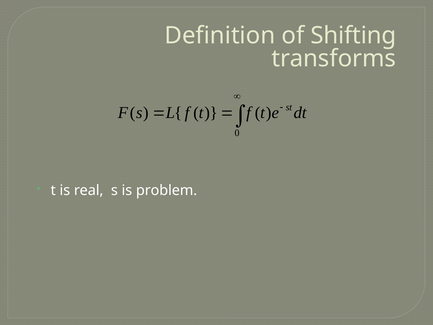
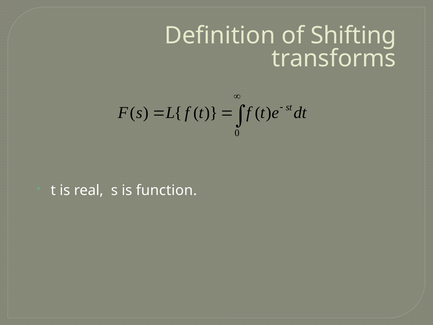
problem: problem -> function (166, 190)
